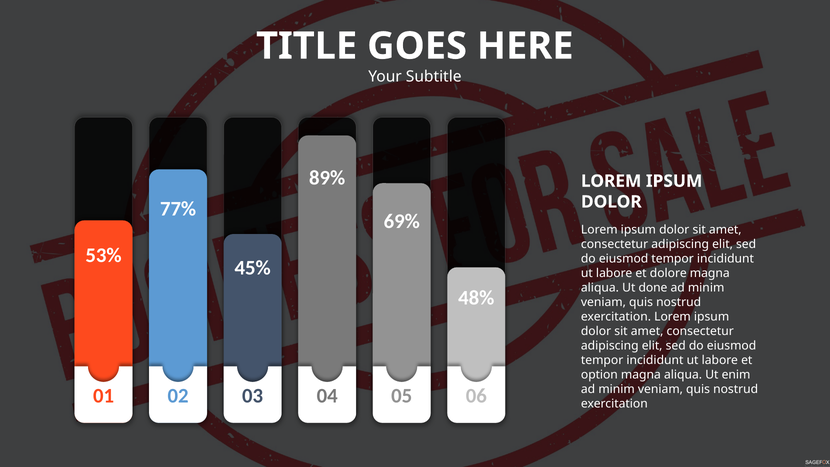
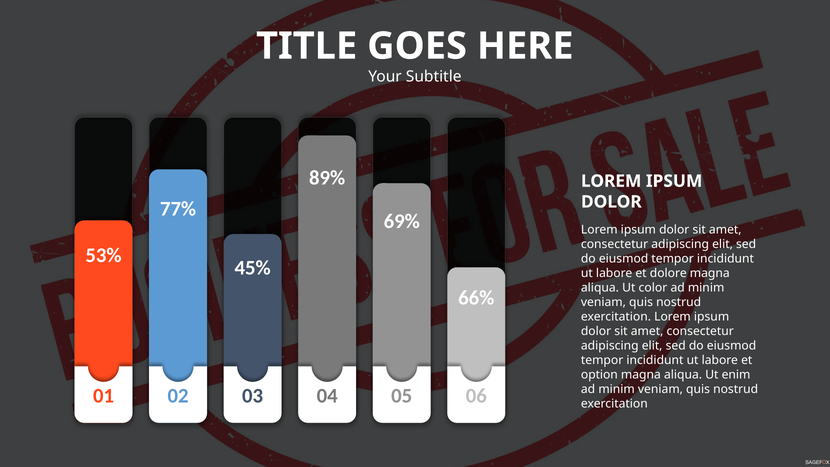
done: done -> color (653, 288)
48%: 48% -> 66% (476, 298)
